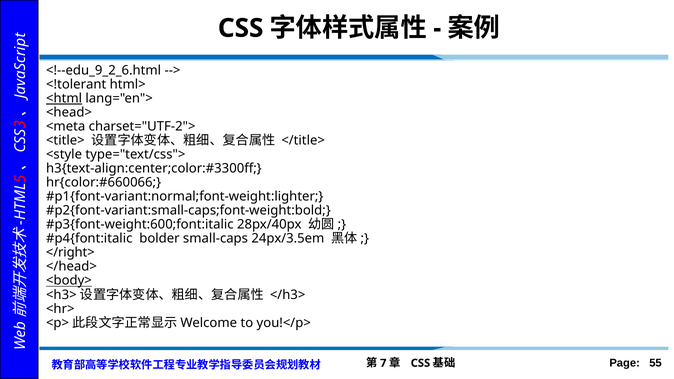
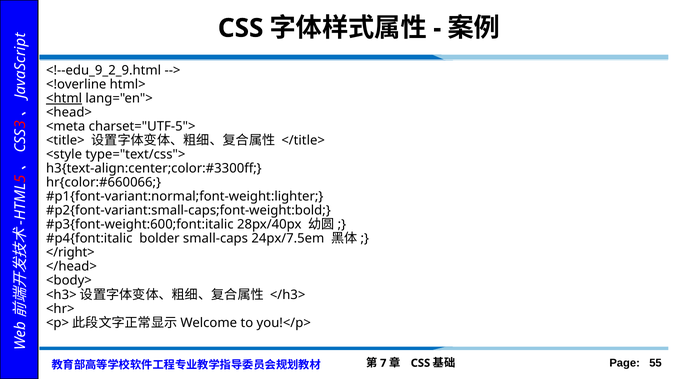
<!--edu_9_2_6.html: <!--edu_9_2_6.html -> <!--edu_9_2_9.html (104, 70)
<!tolerant: <!tolerant -> <!overline (76, 84)
charset="UTF-2">: charset="UTF-2"> -> charset="UTF-5"> (142, 126)
24px/3.5em: 24px/3.5em -> 24px/7.5em (288, 239)
<body> underline: present -> none (69, 281)
